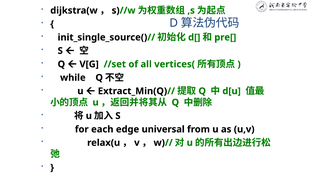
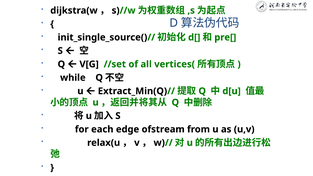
universal: universal -> ofstream (163, 129)
